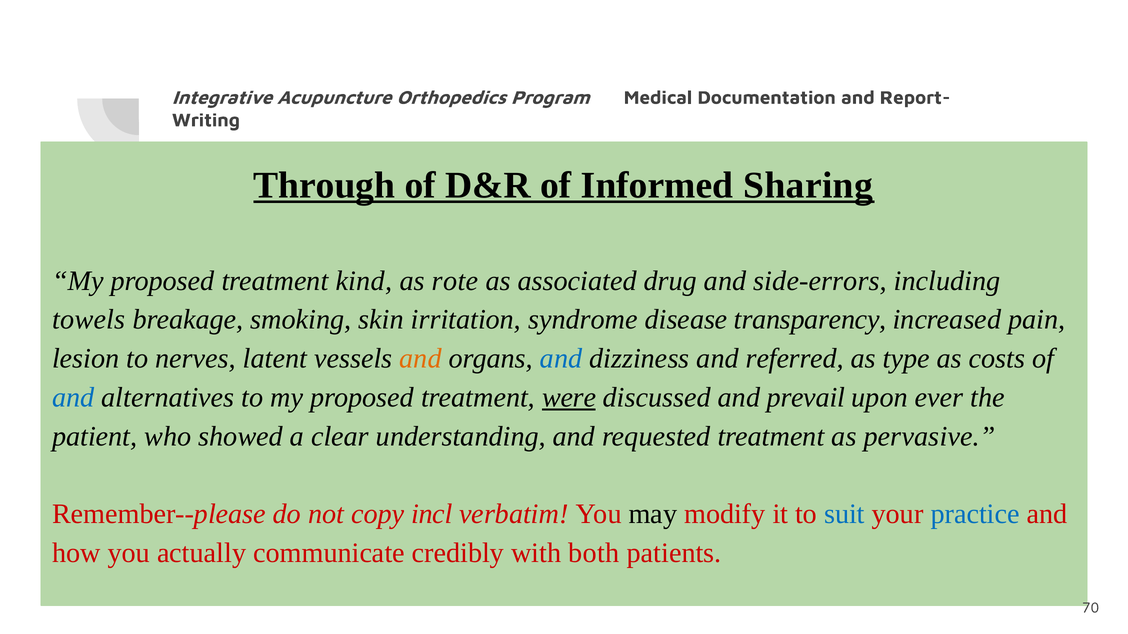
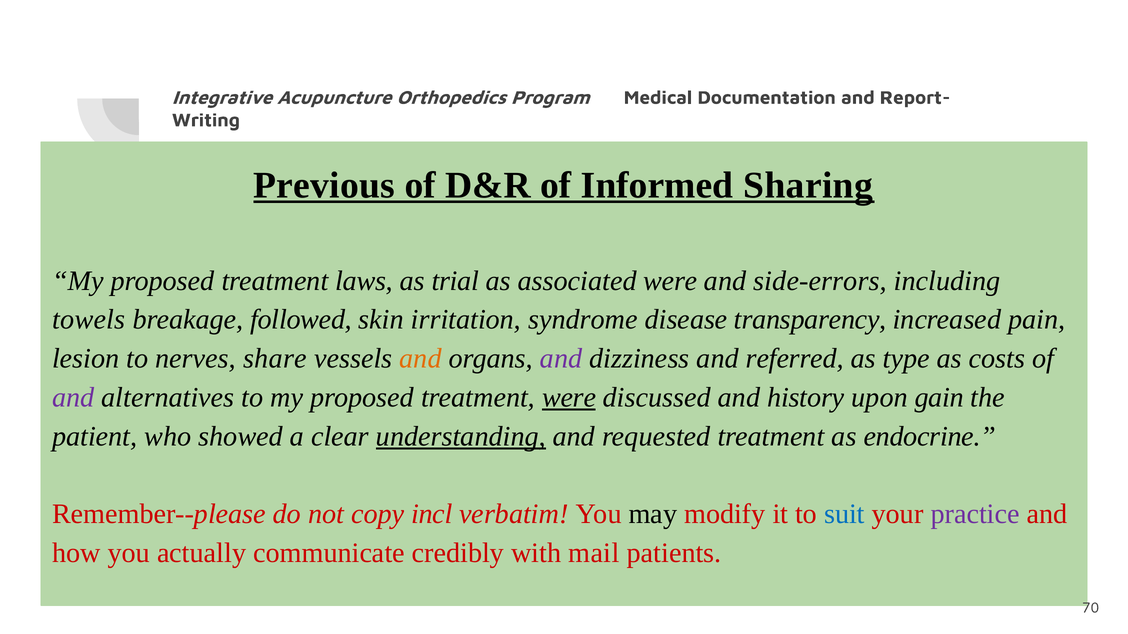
Through: Through -> Previous (324, 185)
kind: kind -> laws (364, 281)
rote: rote -> trial (455, 281)
associated drug: drug -> were (670, 281)
smoking: smoking -> followed (301, 320)
latent: latent -> share (275, 359)
and colour: blue -> purple (561, 359)
and colour: blue -> purple (73, 398)
prevail: prevail -> history (806, 398)
ever: ever -> gain (939, 398)
understanding underline: none -> present (461, 437)
pervasive: pervasive -> endocrine (930, 437)
practice colour: blue -> purple (975, 514)
both: both -> mail (594, 553)
